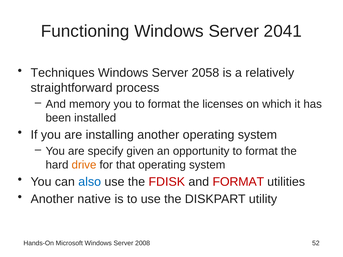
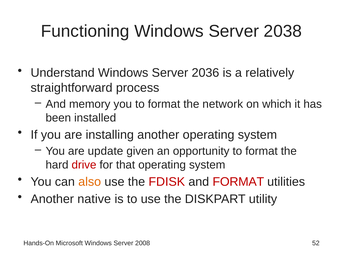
2041: 2041 -> 2038 (283, 31)
Techniques: Techniques -> Understand (63, 73)
2058: 2058 -> 2036 (205, 73)
licenses: licenses -> network (223, 104)
specify: specify -> update (105, 151)
drive colour: orange -> red (84, 165)
also colour: blue -> orange (90, 182)
